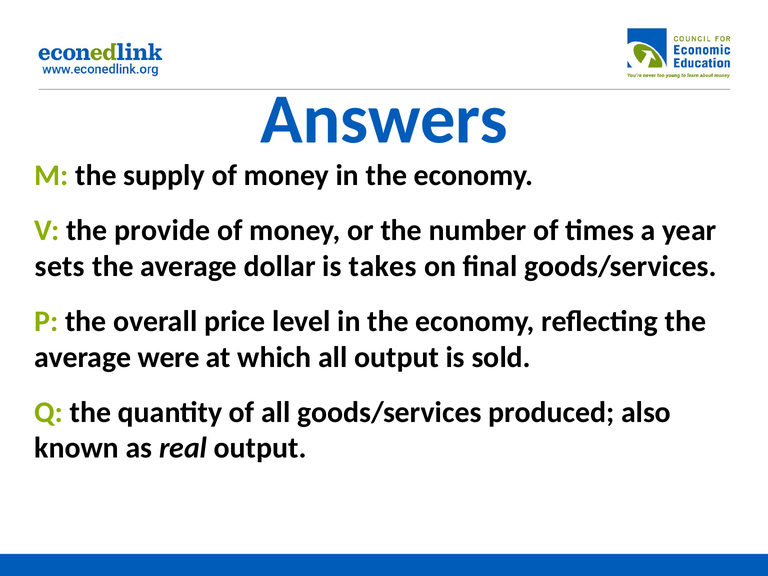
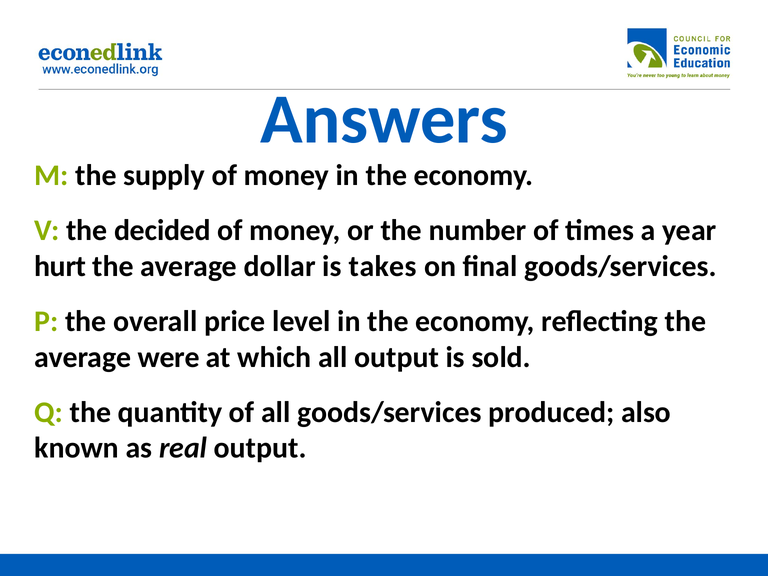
provide: provide -> decided (162, 230)
sets: sets -> hurt (60, 266)
